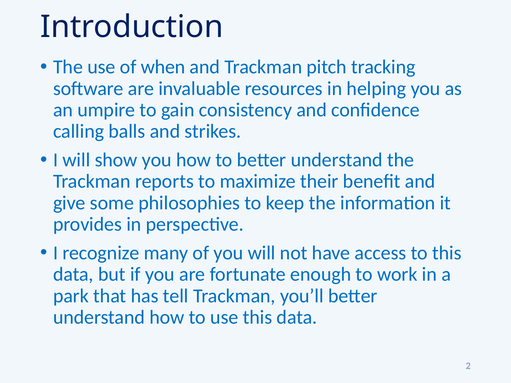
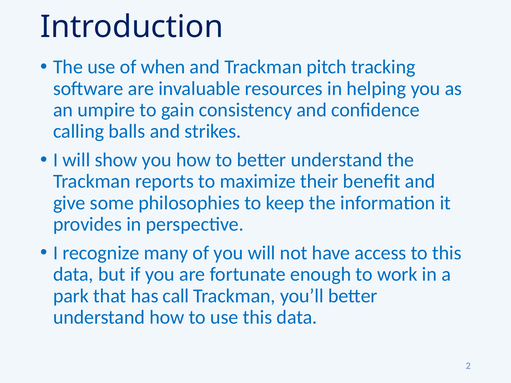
tell: tell -> call (176, 296)
